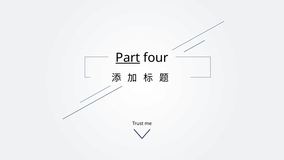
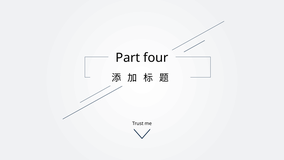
Part underline: present -> none (128, 58)
